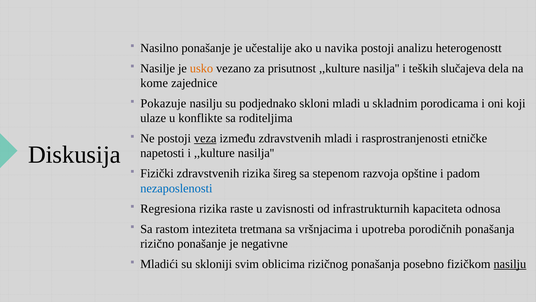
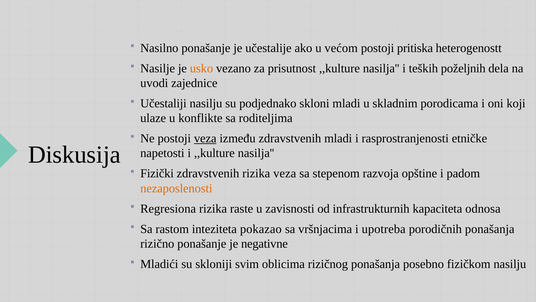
navika: navika -> većom (341, 48)
analizu: analizu -> pritiska (415, 48)
slučajeva: slučajeva -> poželjnih (463, 68)
kome: kome -> uvodi (154, 83)
Pokazuje: Pokazuje -> Učestaliji (163, 103)
rizika šireg: šireg -> veza (285, 173)
nezaposlenosti colour: blue -> orange (176, 188)
tretmana: tretmana -> pokazao (261, 229)
nasilju underline: present -> none (510, 264)
